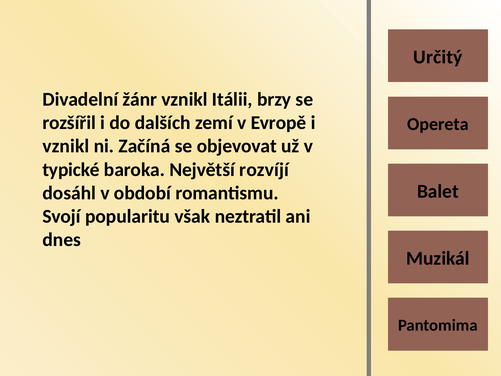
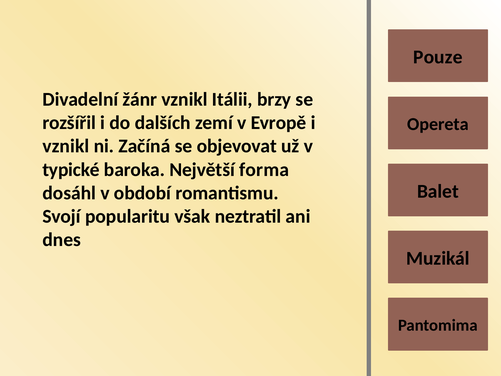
Určitý: Určitý -> Pouze (438, 57)
rozvíjí: rozvíjí -> forma (264, 170)
